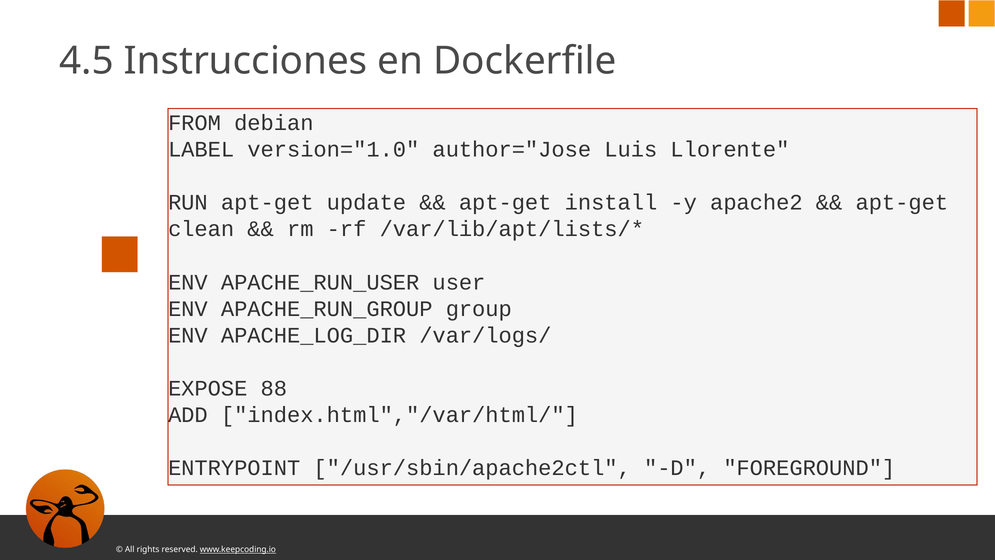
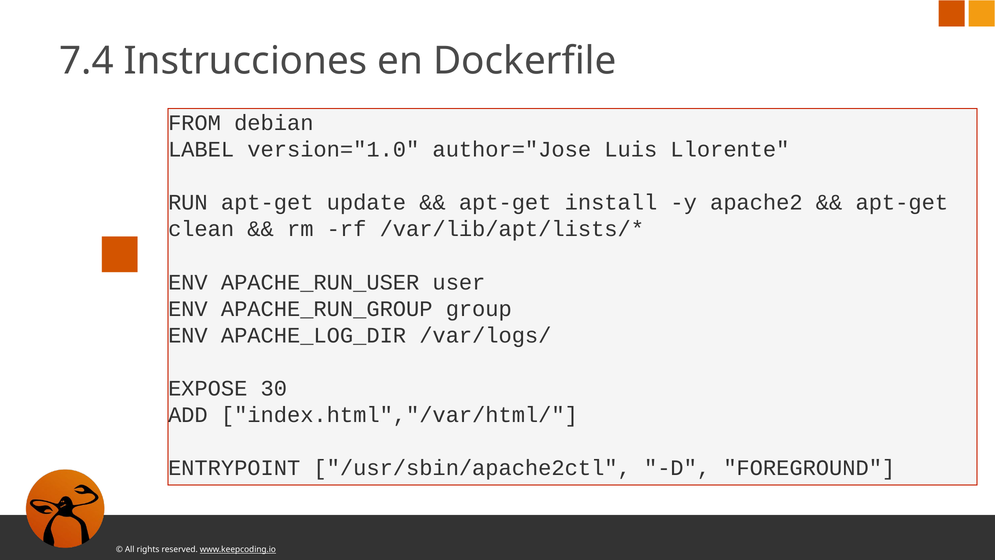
4.5: 4.5 -> 7.4 (86, 61)
88: 88 -> 30 (274, 388)
